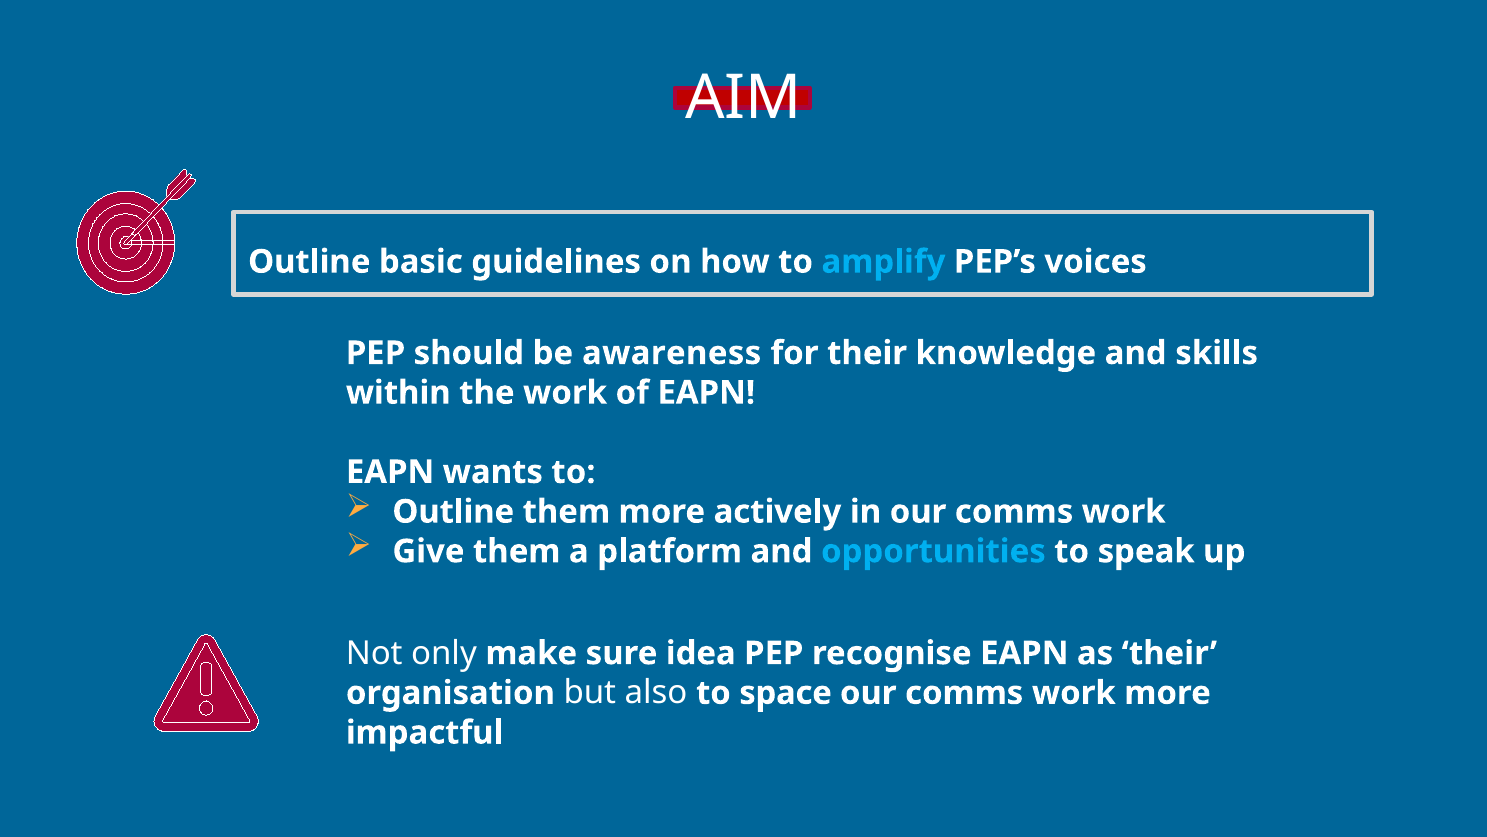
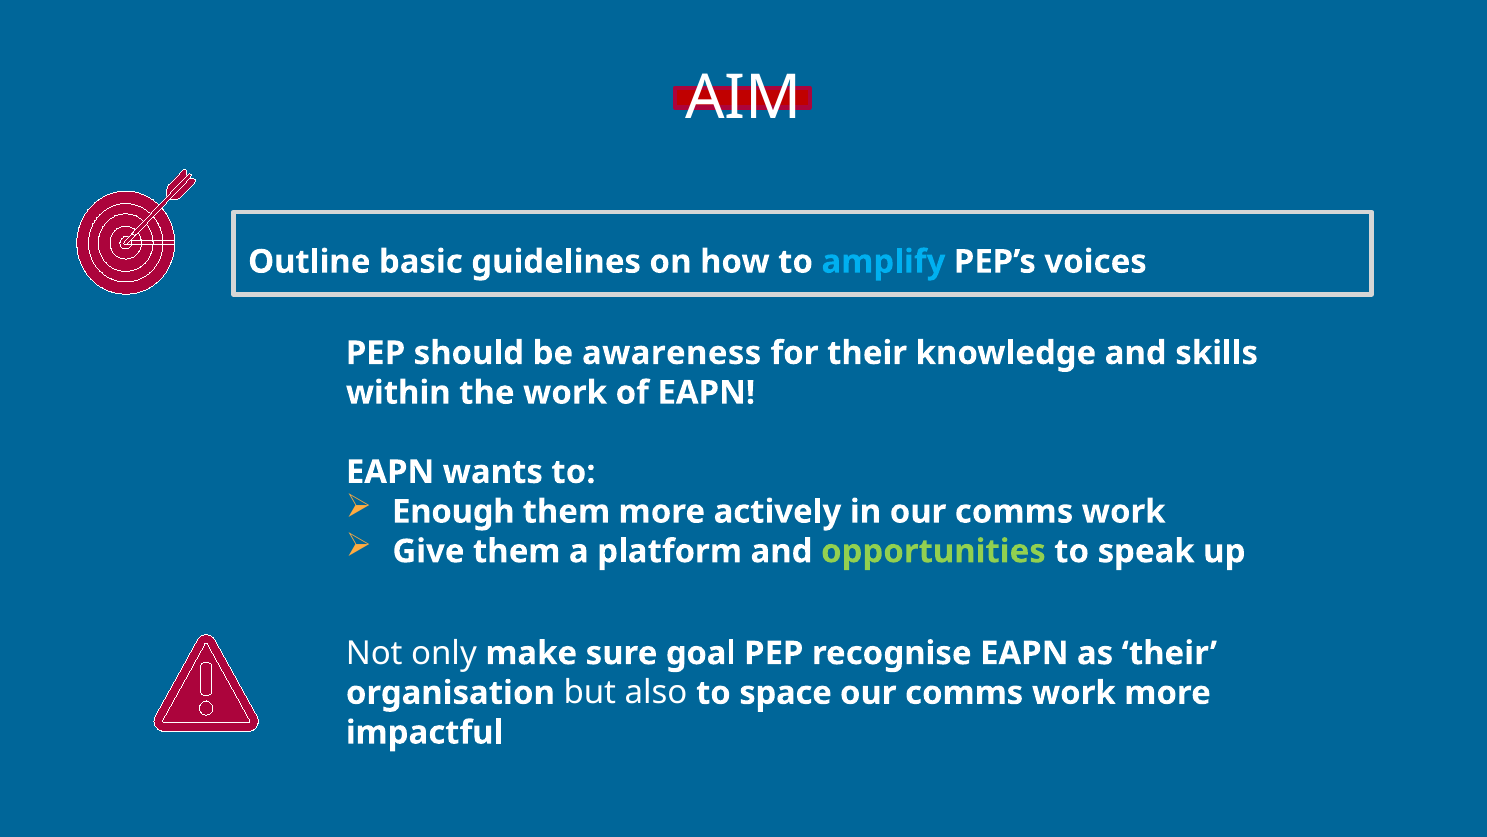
Outline: Outline -> Enough (453, 511)
opportunities colour: light blue -> light green (933, 551)
idea: idea -> goal (701, 653)
